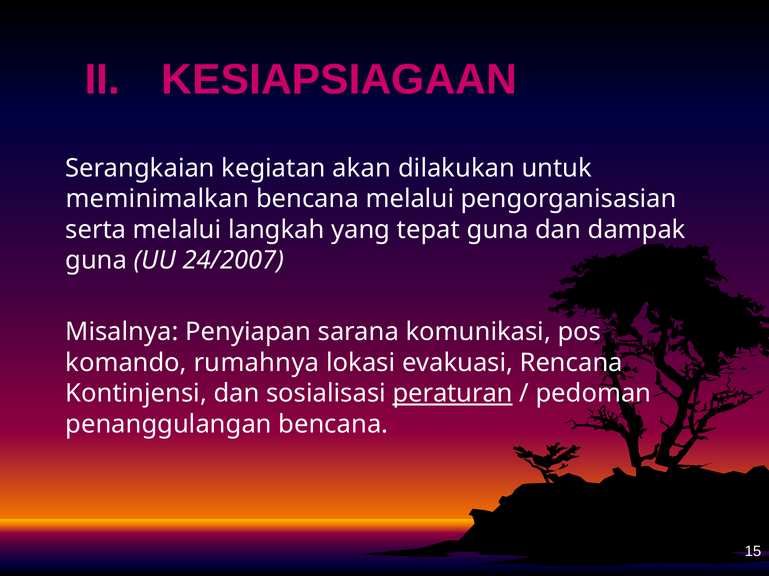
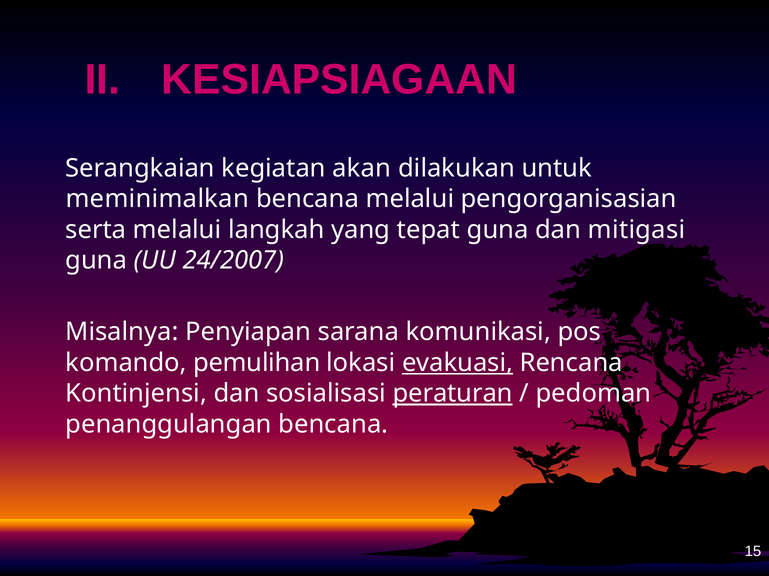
dampak: dampak -> mitigasi (637, 230)
rumahnya: rumahnya -> pemulihan (257, 363)
evakuasi underline: none -> present (458, 363)
